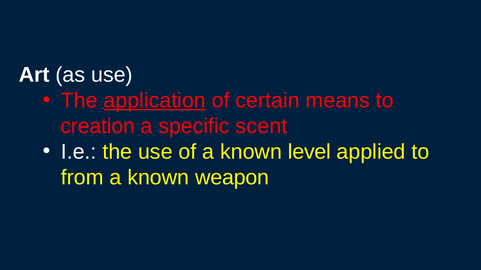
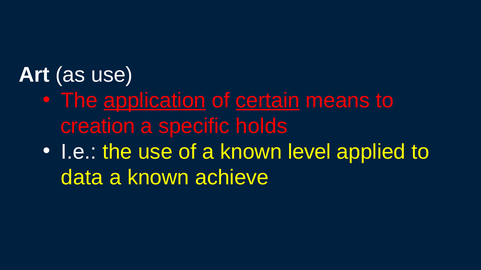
certain underline: none -> present (268, 101)
scent: scent -> holds (262, 126)
from: from -> data (82, 178)
weapon: weapon -> achieve (232, 178)
